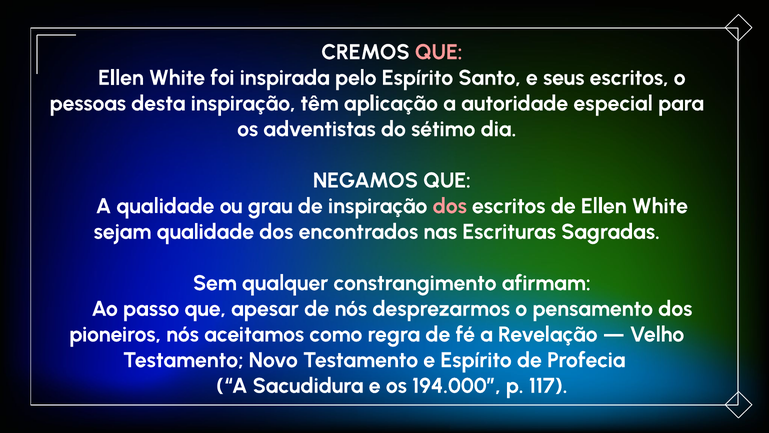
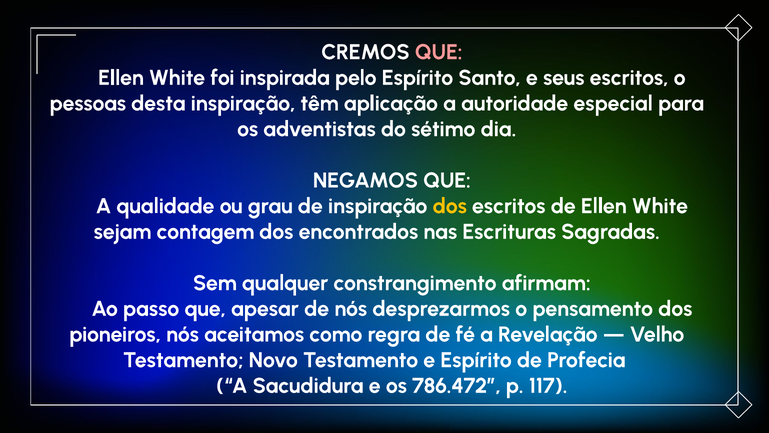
dos colour: pink -> yellow (450, 206)
sejam qualidade: qualidade -> contagem (205, 232)
194.000: 194.000 -> 786.472 (456, 385)
